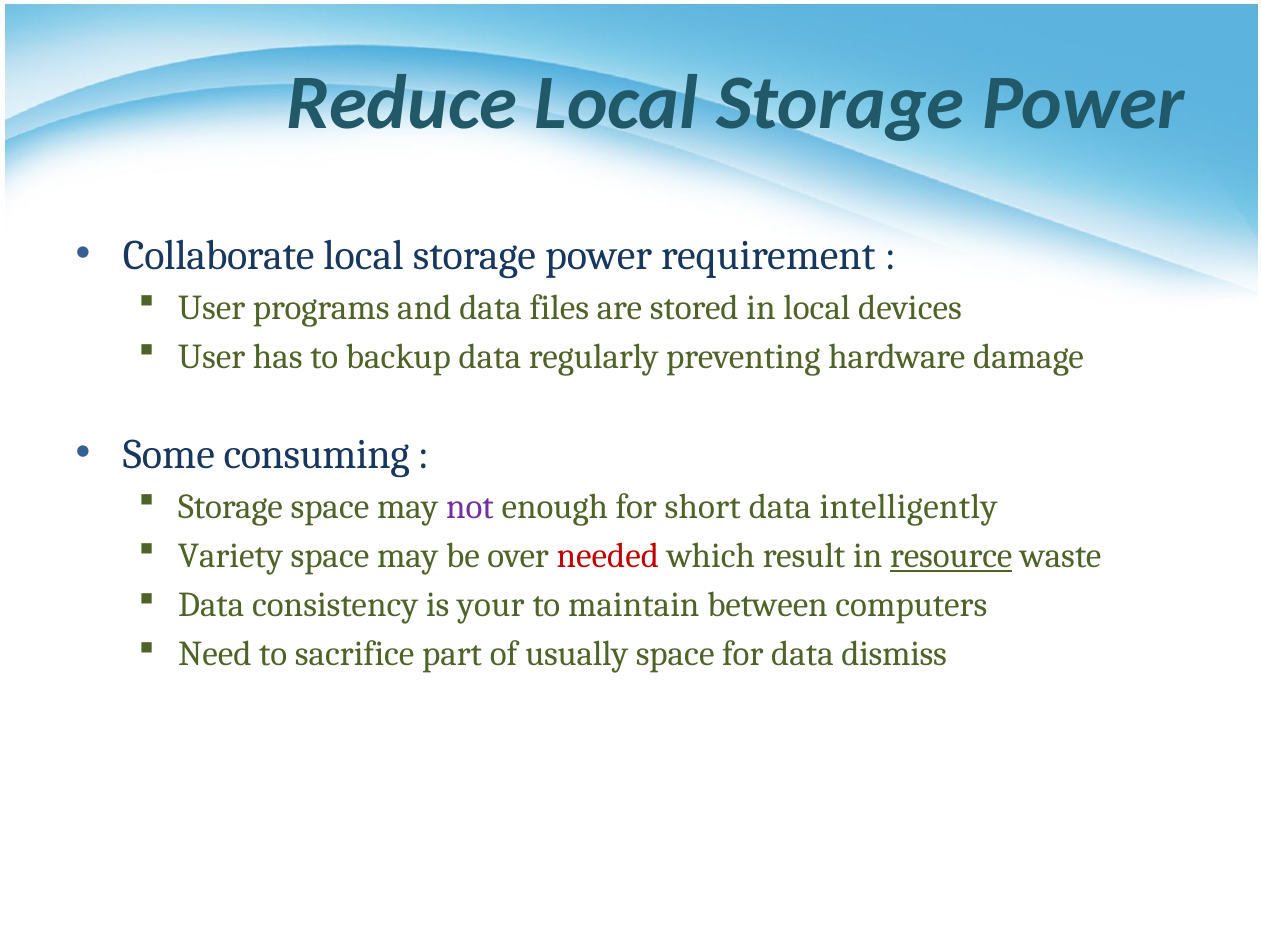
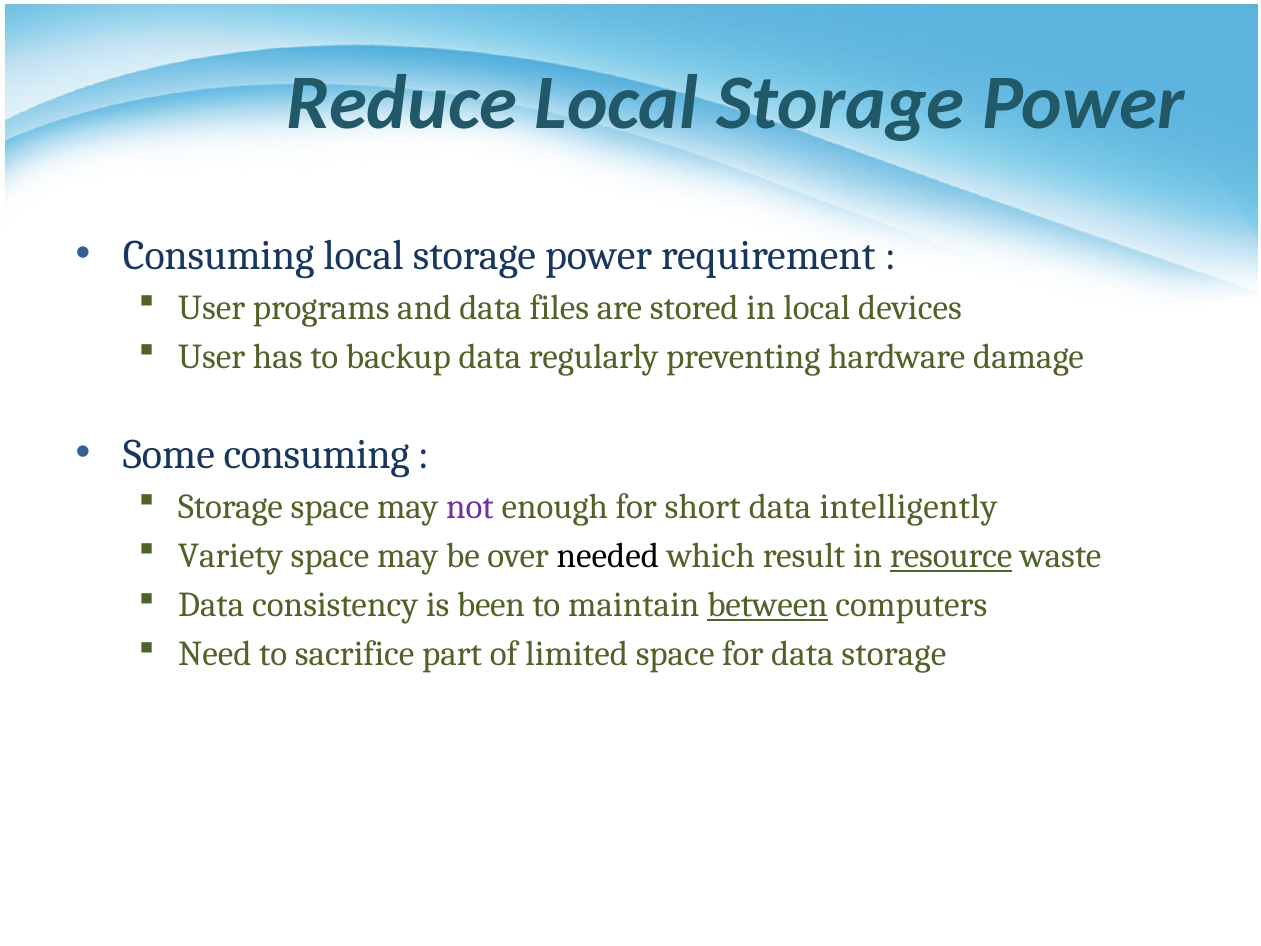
Collaborate: Collaborate -> Consuming (219, 255)
needed colour: red -> black (608, 556)
your: your -> been (491, 605)
between underline: none -> present (768, 605)
usually: usually -> limited (577, 654)
data dismiss: dismiss -> storage (894, 654)
